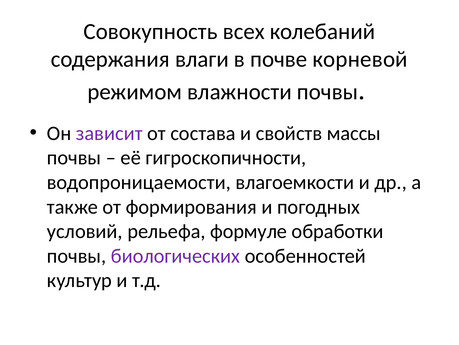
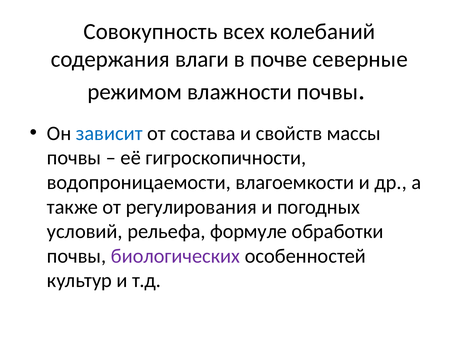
корневой: корневой -> северные (360, 59)
зависит colour: purple -> blue (109, 133)
формирования: формирования -> регулирования (191, 206)
